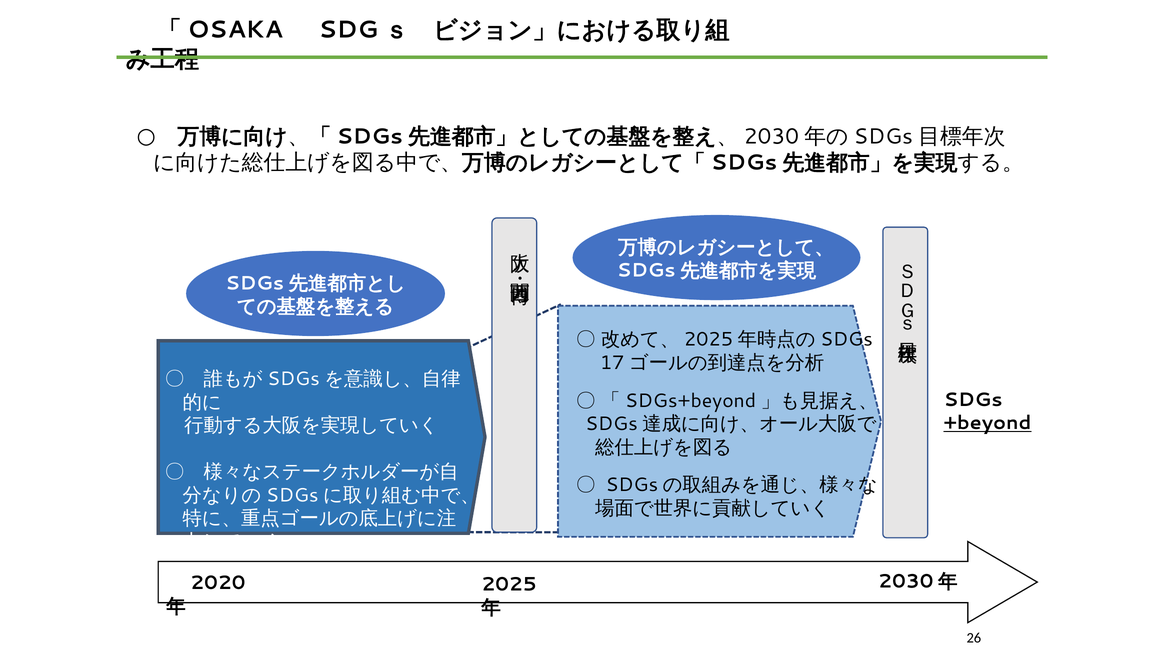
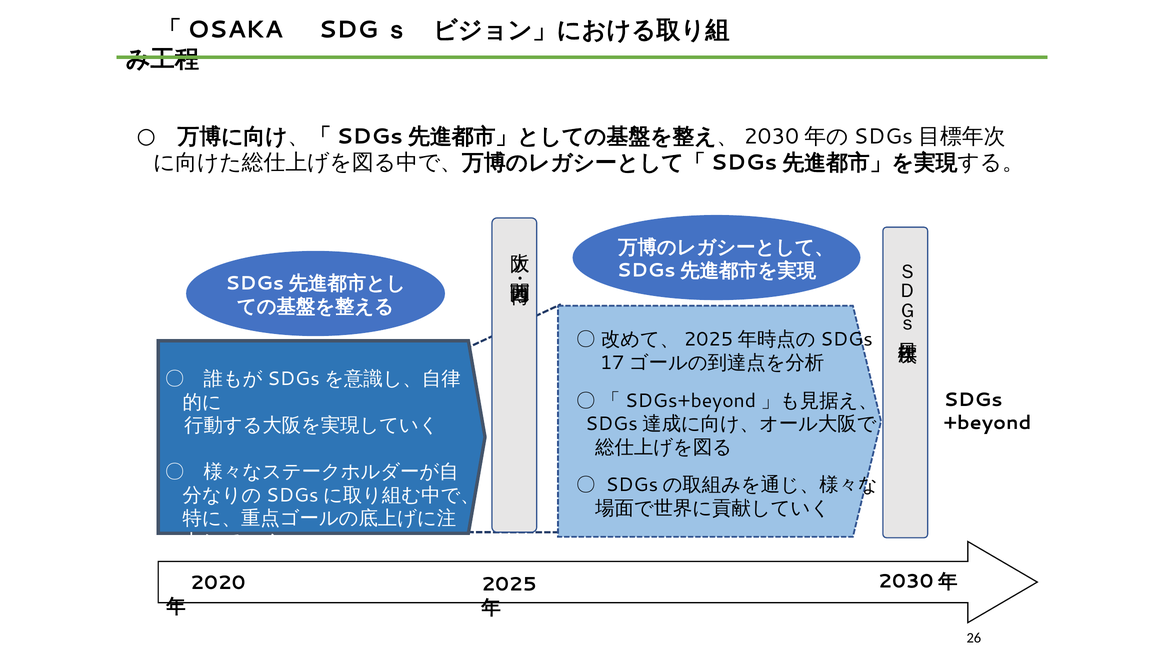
+beyond underline: present -> none (988, 423)
